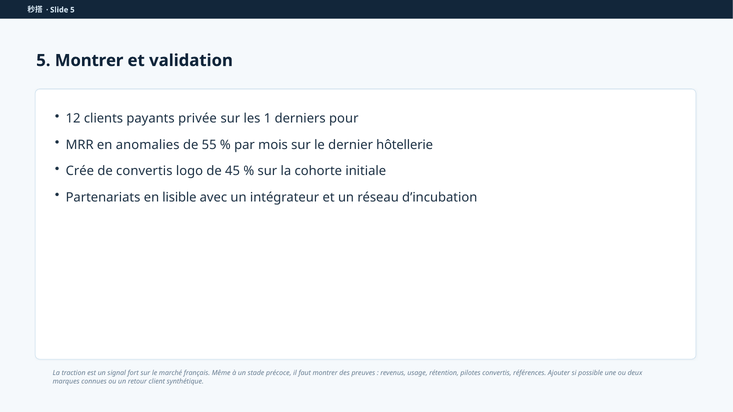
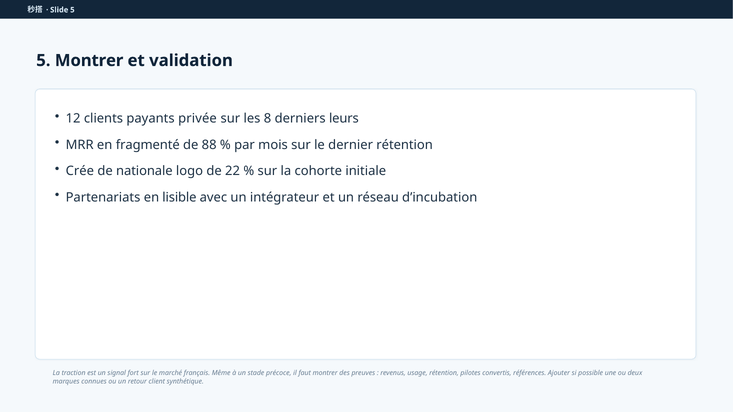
1: 1 -> 8 (268, 119)
pour: pour -> leurs (344, 119)
anomalies: anomalies -> fragmenté (148, 145)
55: 55 -> 88 (209, 145)
dernier hôtellerie: hôtellerie -> rétention (405, 145)
de convertis: convertis -> nationale (144, 171)
45: 45 -> 22 (233, 171)
